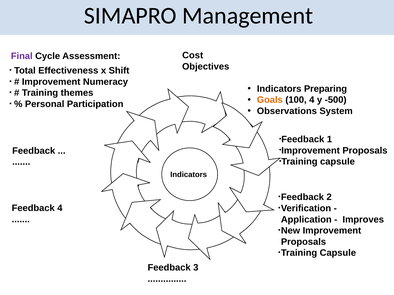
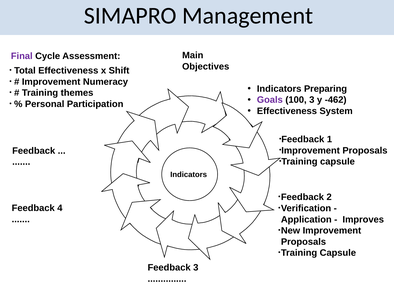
Cost: Cost -> Main (193, 55)
Goals colour: orange -> purple (270, 100)
100 4: 4 -> 3 (312, 100)
-500: -500 -> -462 (336, 100)
Observations: Observations -> Effectiveness (287, 111)
